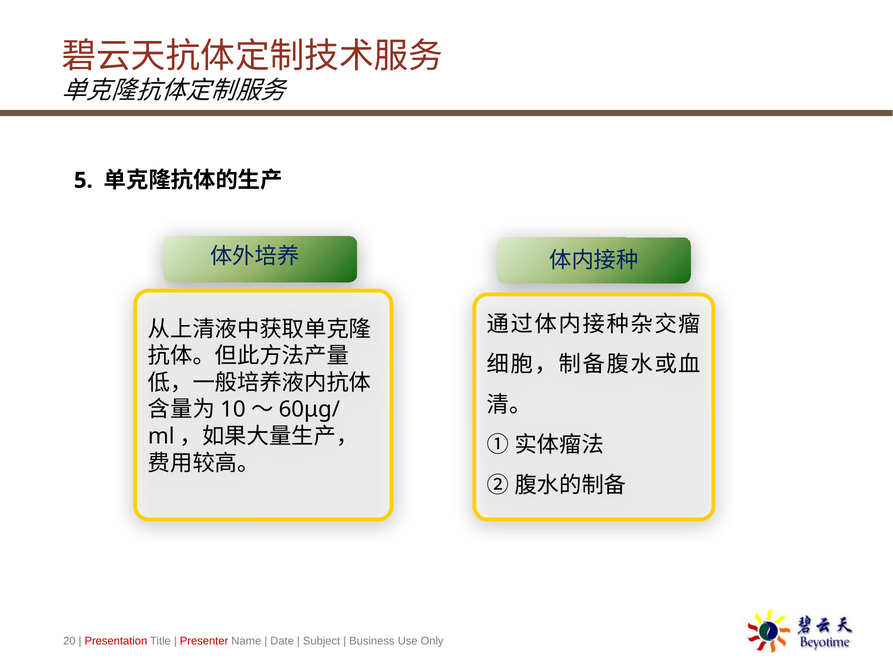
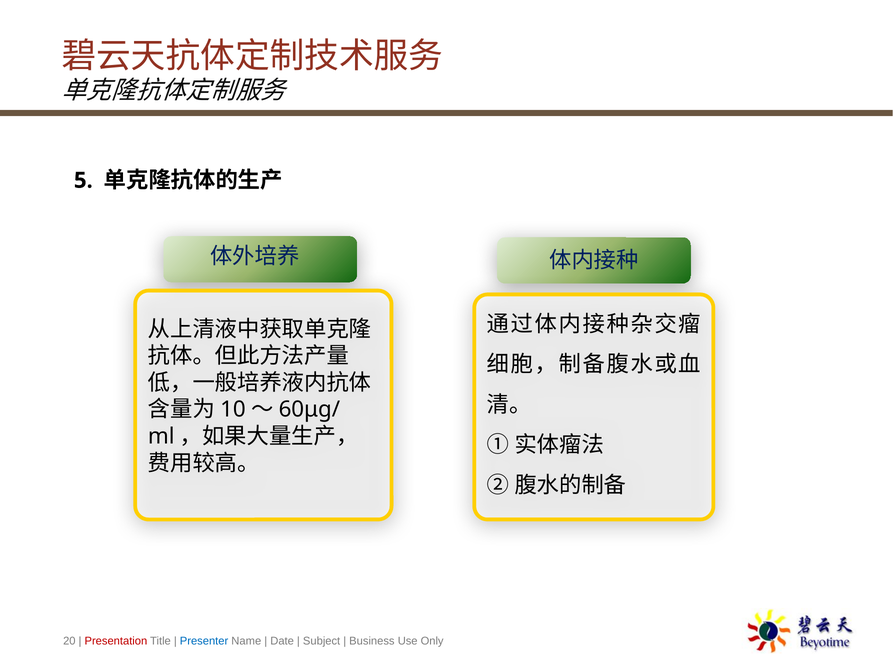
Presenter colour: red -> blue (204, 641)
